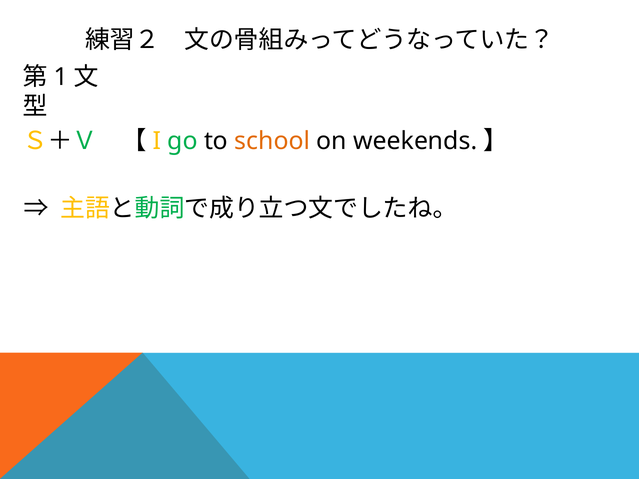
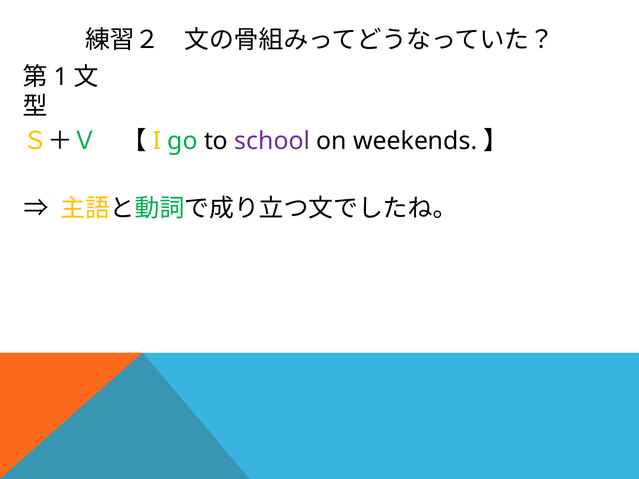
school colour: orange -> purple (272, 141)
